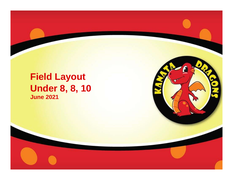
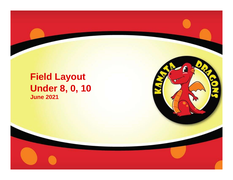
8 8: 8 -> 0 (74, 88)
